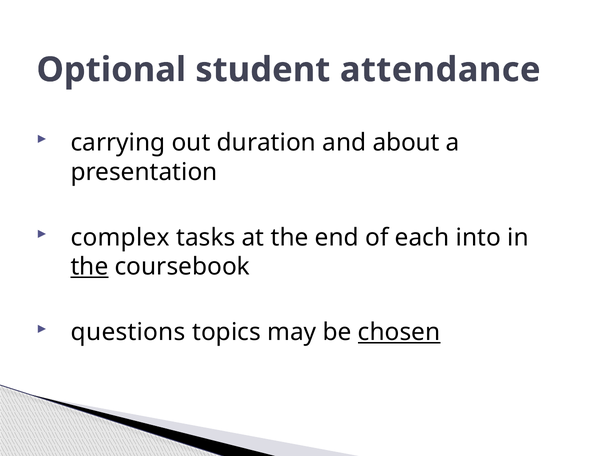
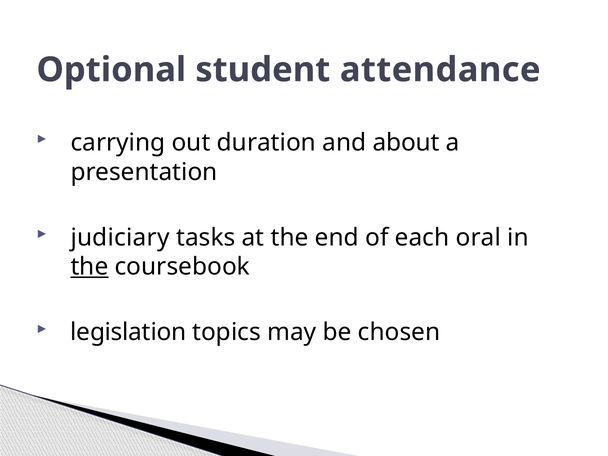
complex: complex -> judiciary (120, 237)
into: into -> oral (478, 237)
questions: questions -> legislation (128, 332)
chosen underline: present -> none (399, 332)
